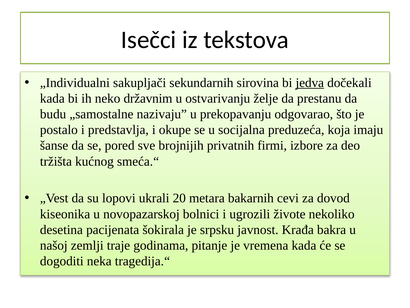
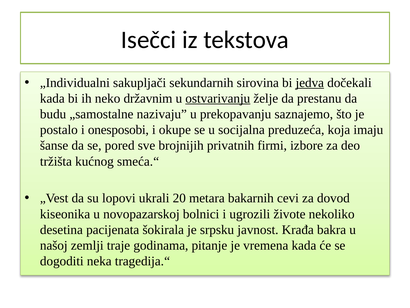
ostvarivanju underline: none -> present (218, 98)
odgovarao: odgovarao -> saznajemo (304, 114)
predstavlja: predstavlja -> onesposobi (118, 130)
